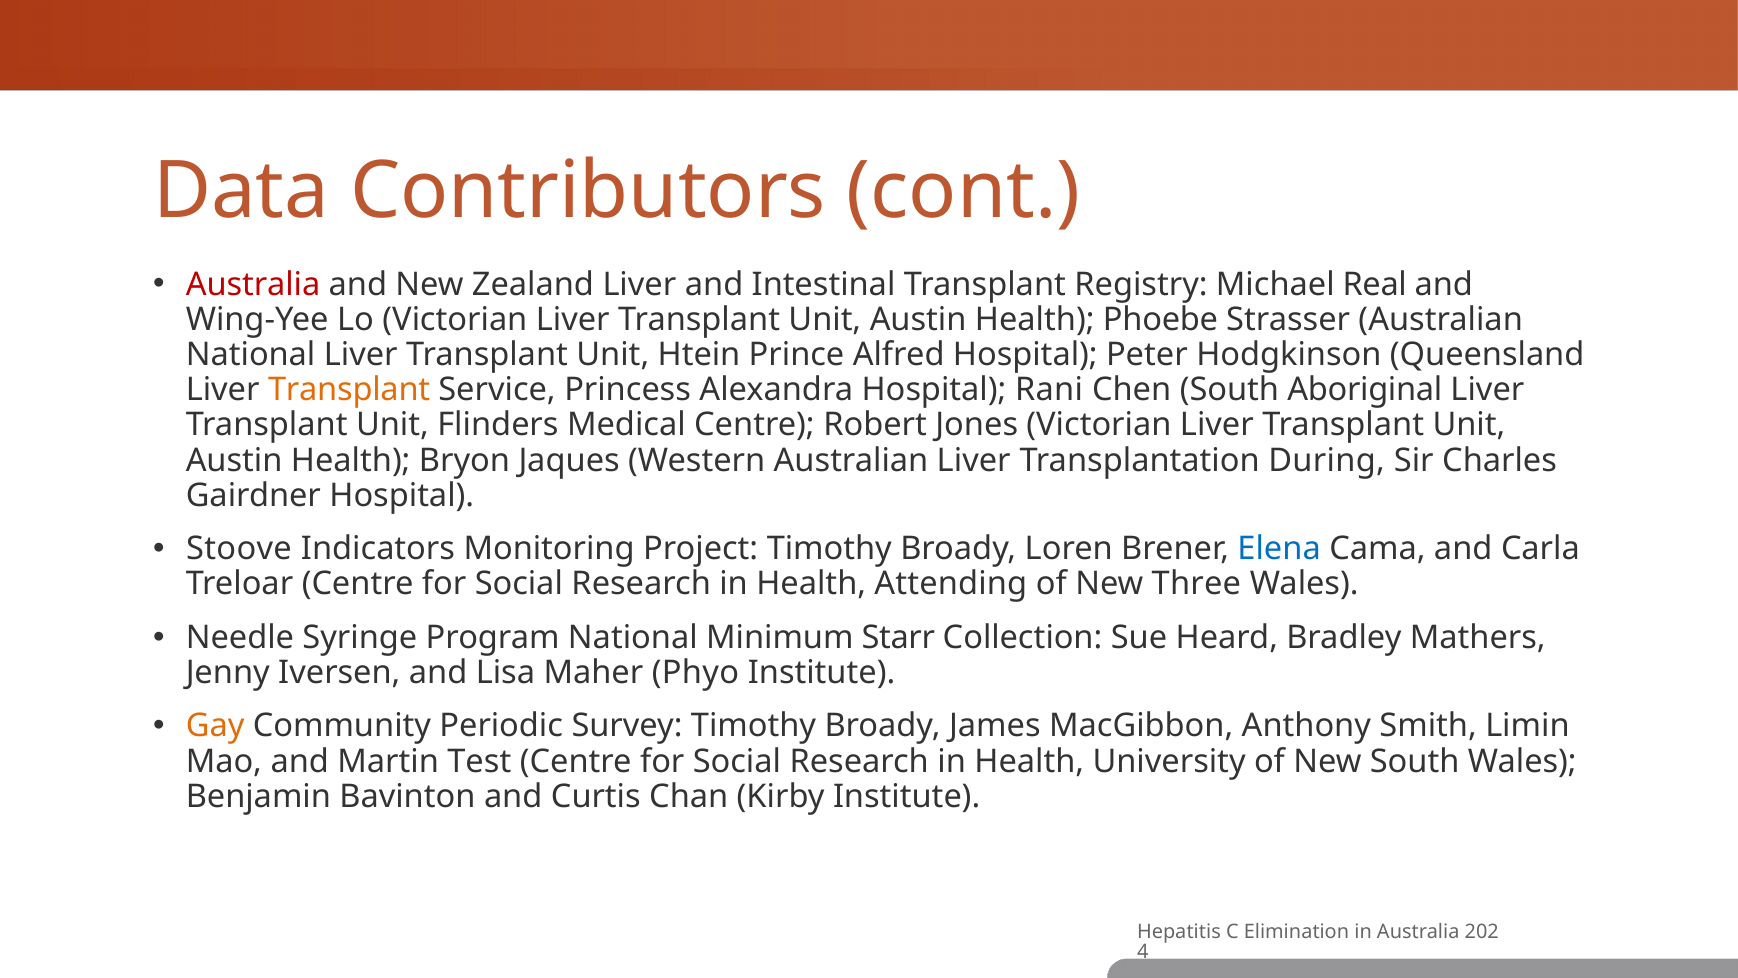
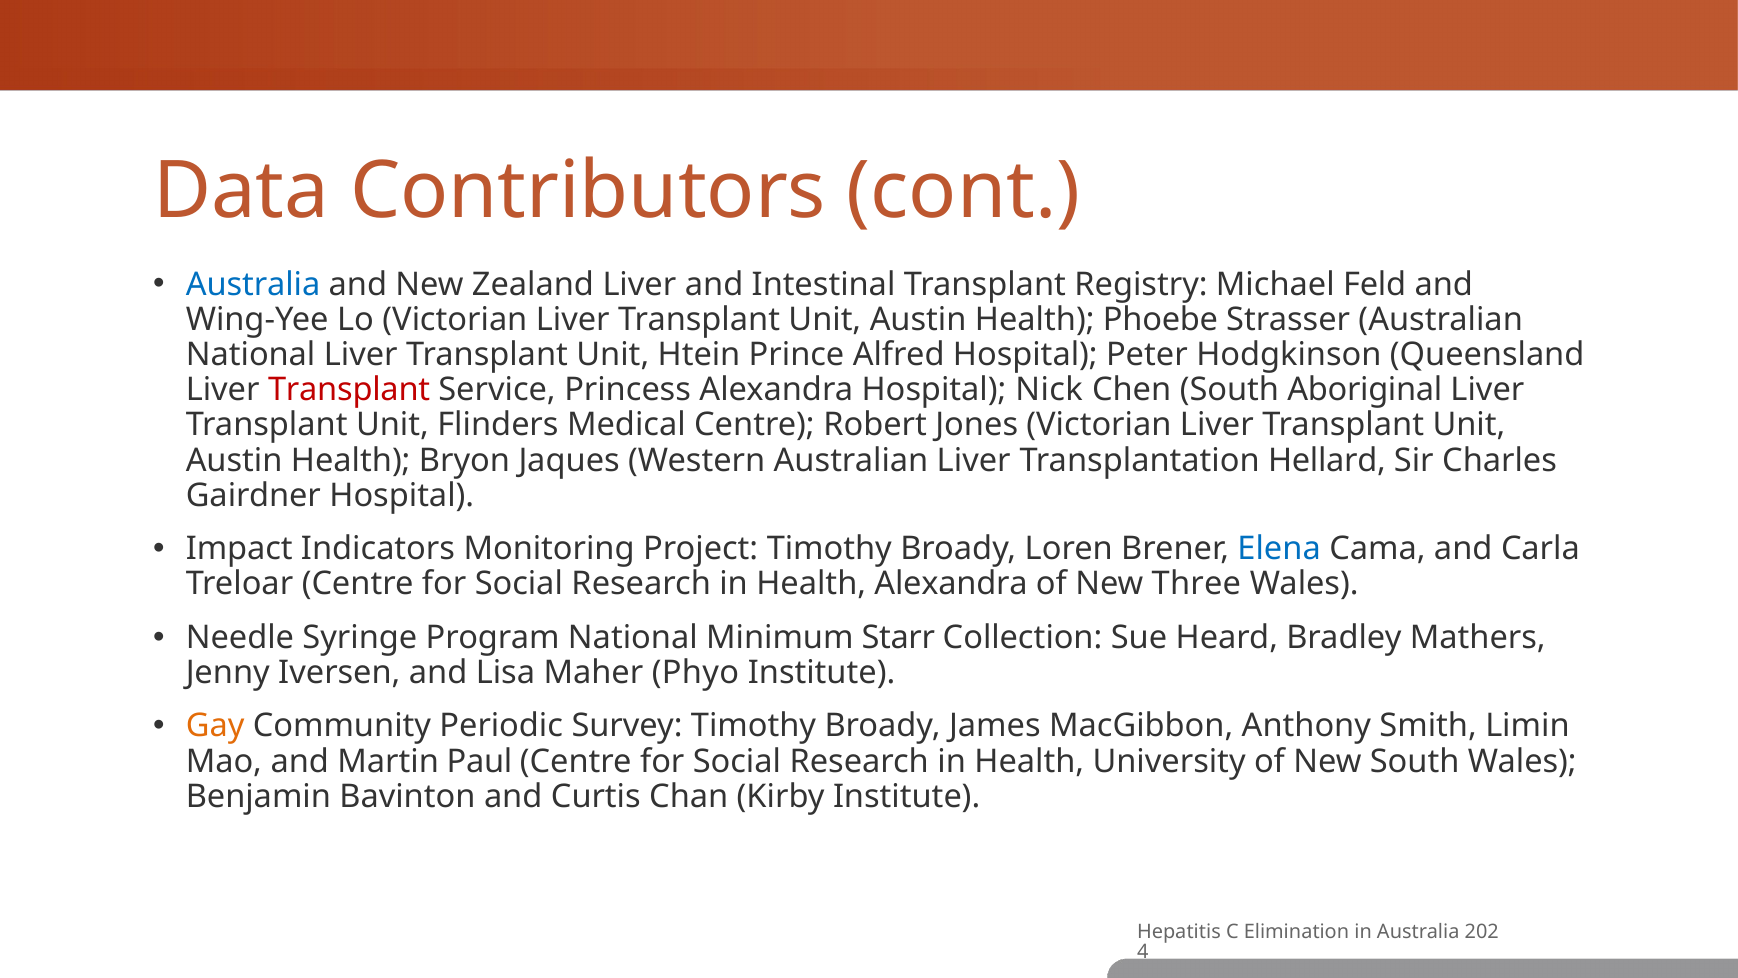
Australia colour: red -> blue (253, 284)
Real: Real -> Feld (1375, 284)
Transplant colour: orange -> red (349, 390)
Rani: Rani -> Nick (1049, 390)
During: During -> Hellard (1327, 460)
Stoove: Stoove -> Impact (239, 549)
Health Attending: Attending -> Alexandra (951, 584)
Test: Test -> Paul (479, 761)
